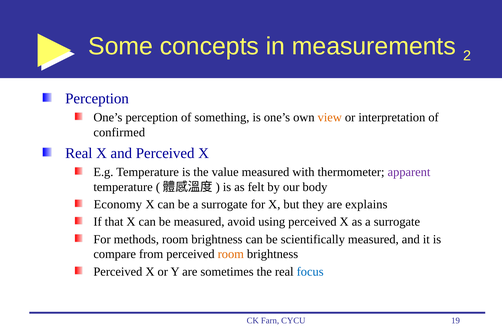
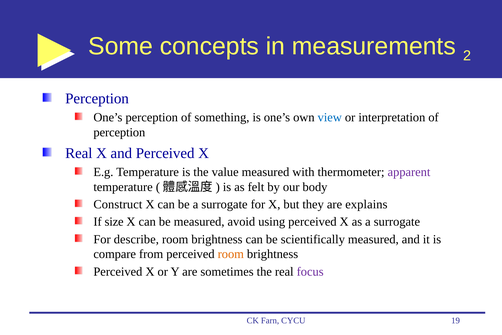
view colour: orange -> blue (330, 117)
confirmed: confirmed -> perception (119, 132)
Economy: Economy -> Construct (118, 204)
that: that -> size (114, 221)
methods: methods -> describe (136, 239)
focus colour: blue -> purple (310, 271)
